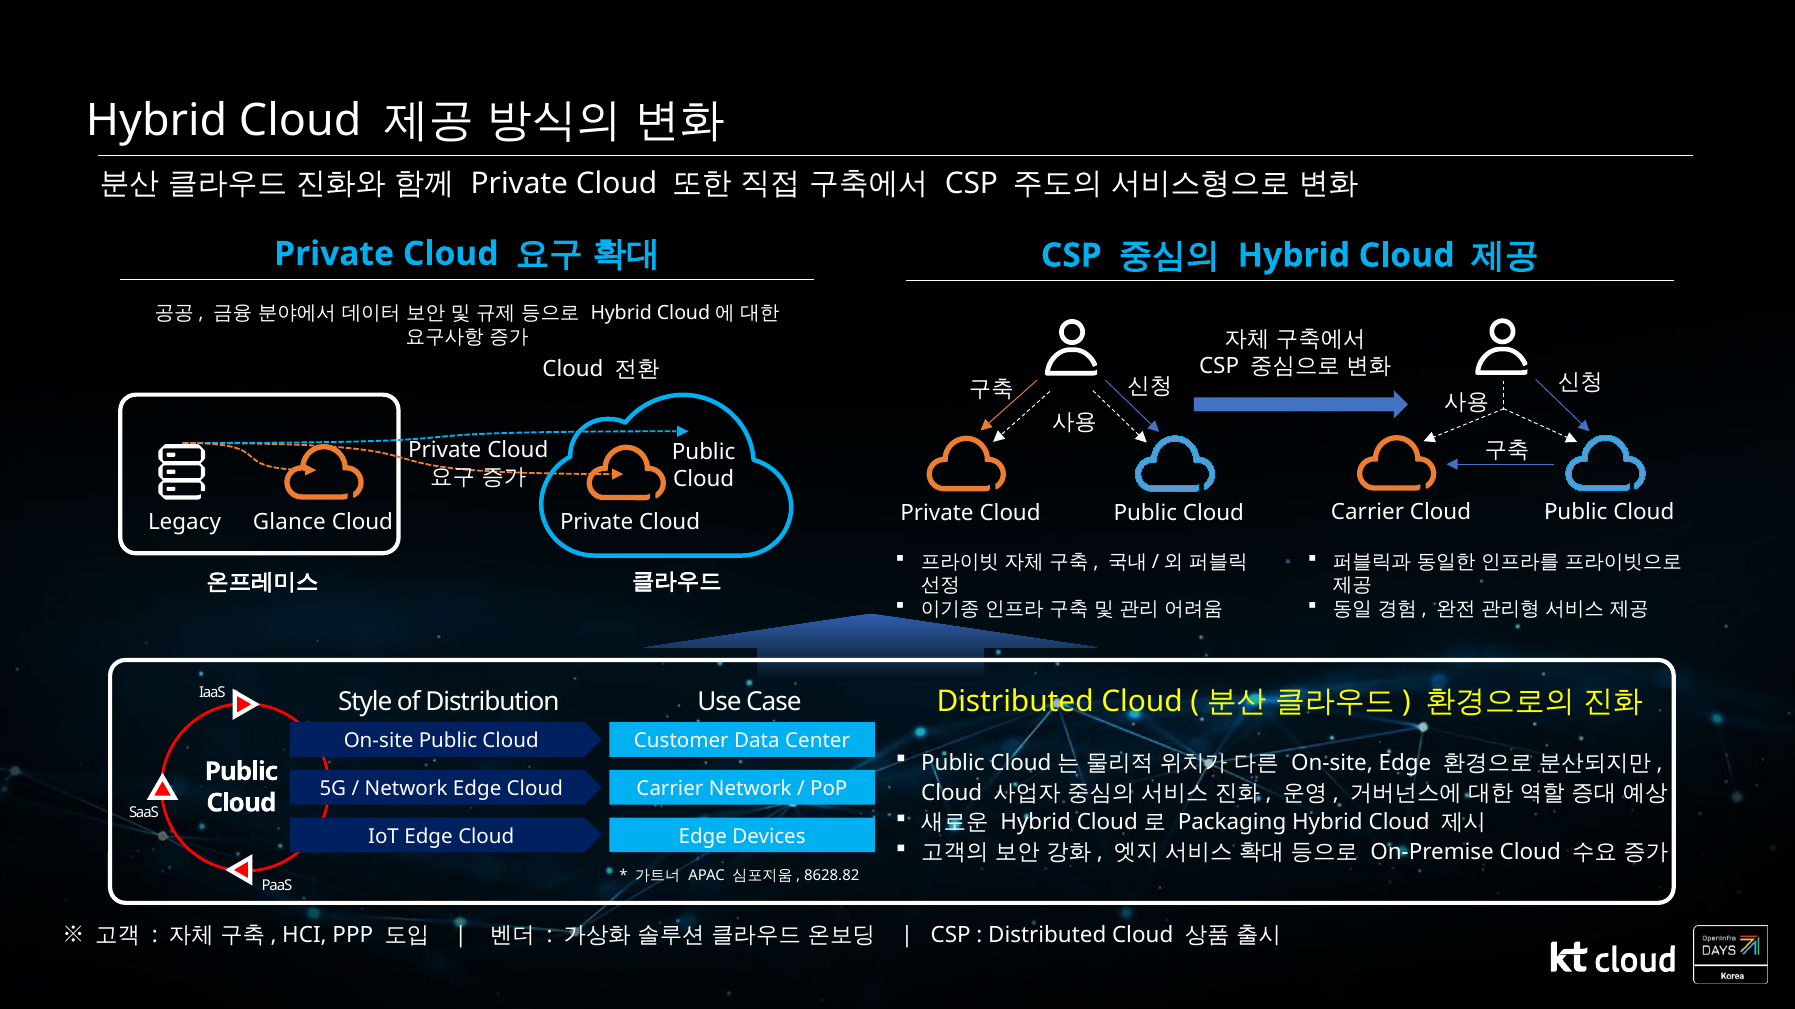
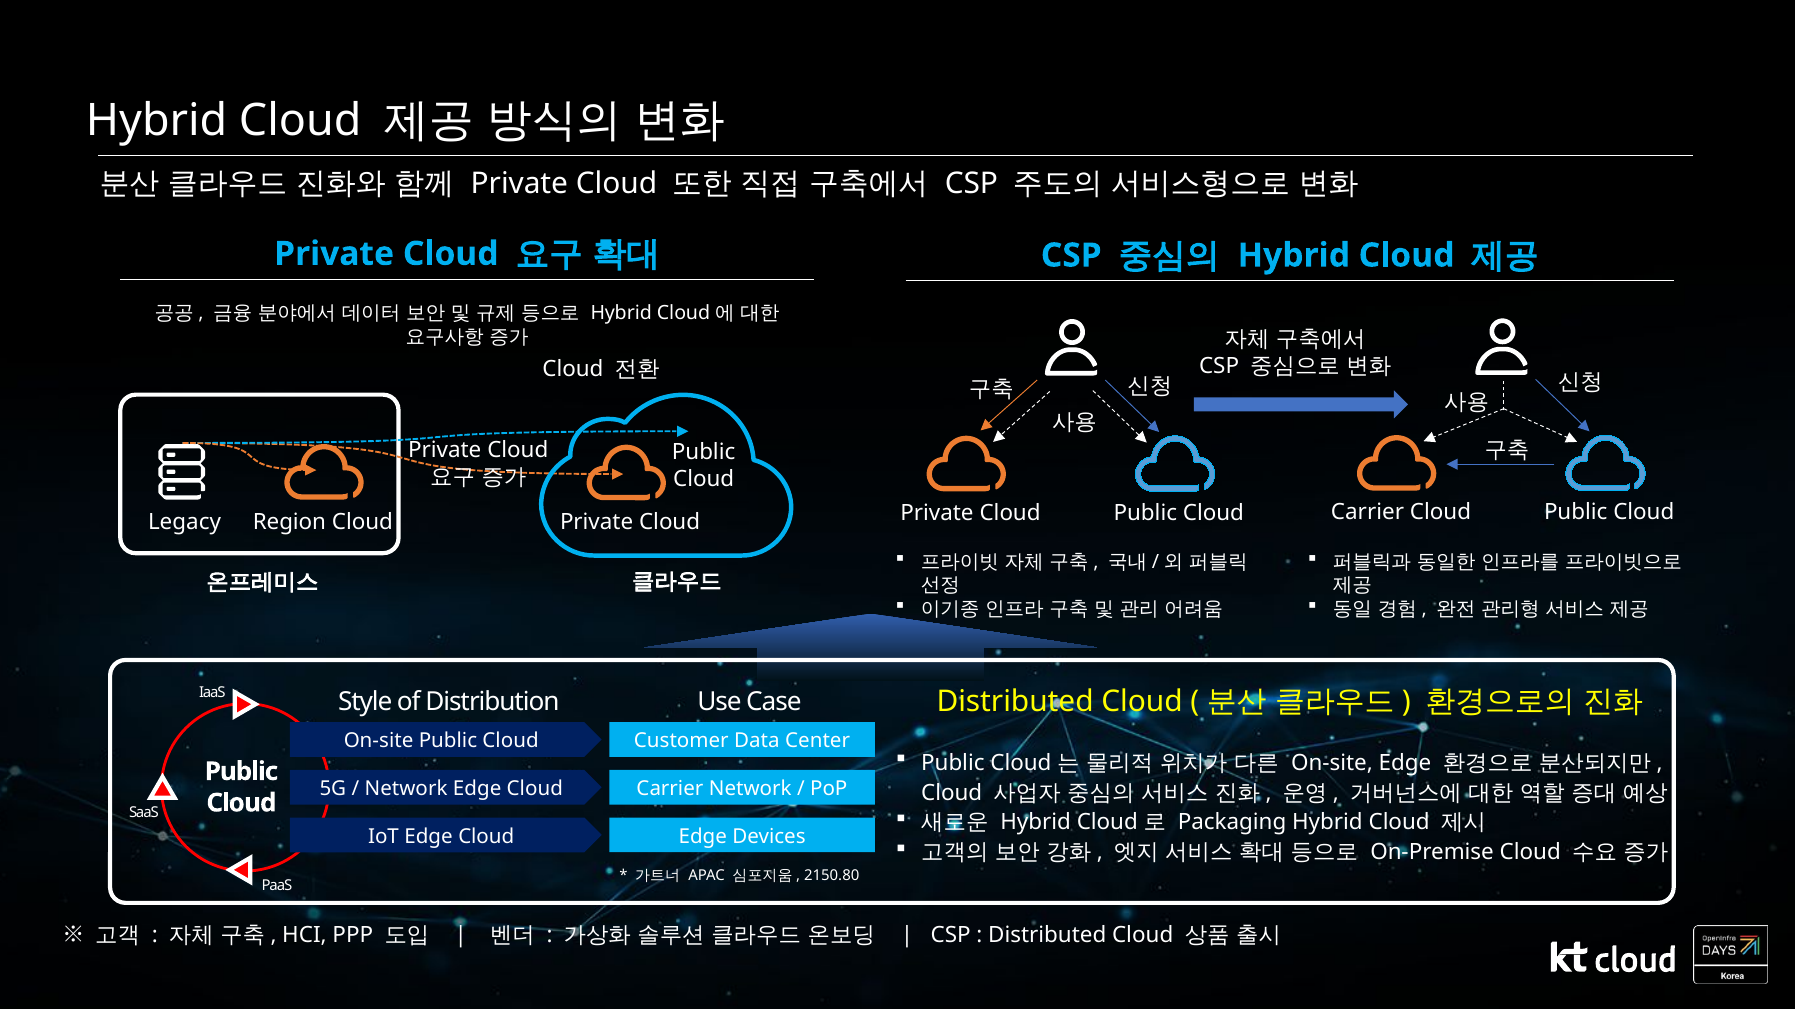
Glance: Glance -> Region (289, 523)
8628.82: 8628.82 -> 2150.80 (832, 876)
